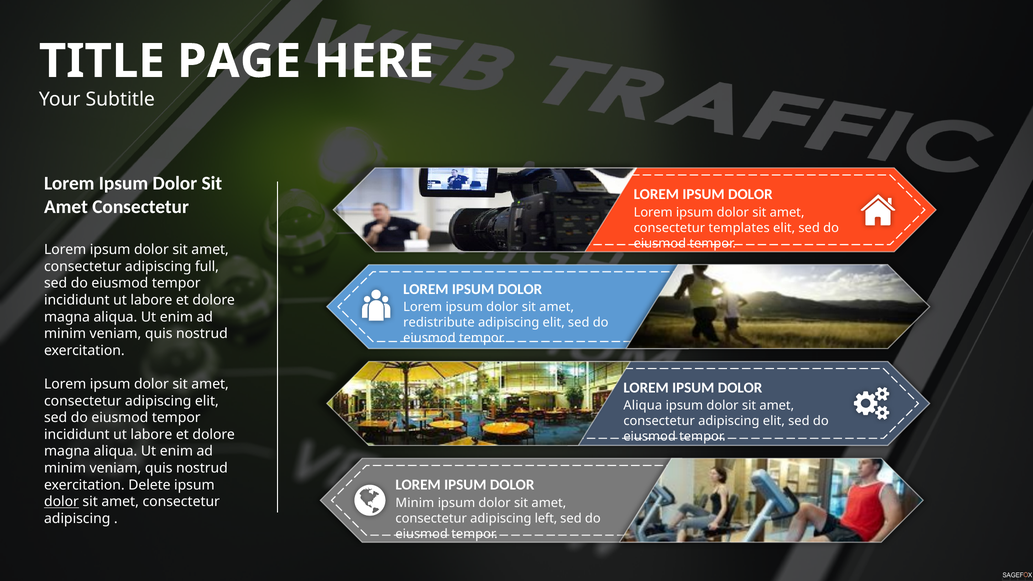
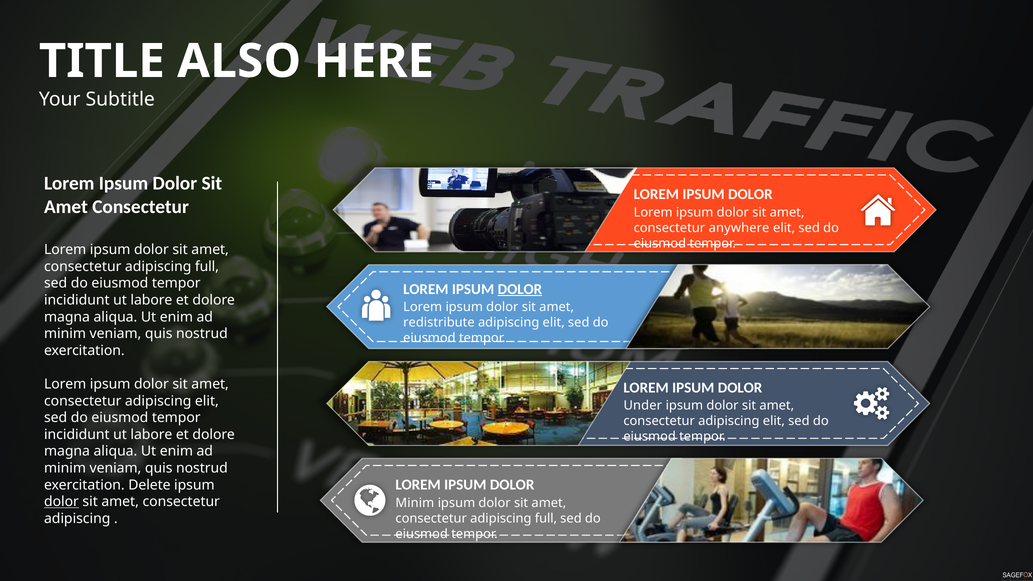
PAGE: PAGE -> ALSO (239, 61)
templates: templates -> anywhere (739, 228)
DOLOR underline: none -> present (520, 289)
Aliqua: Aliqua -> Under (643, 406)
left: left -> full (546, 518)
